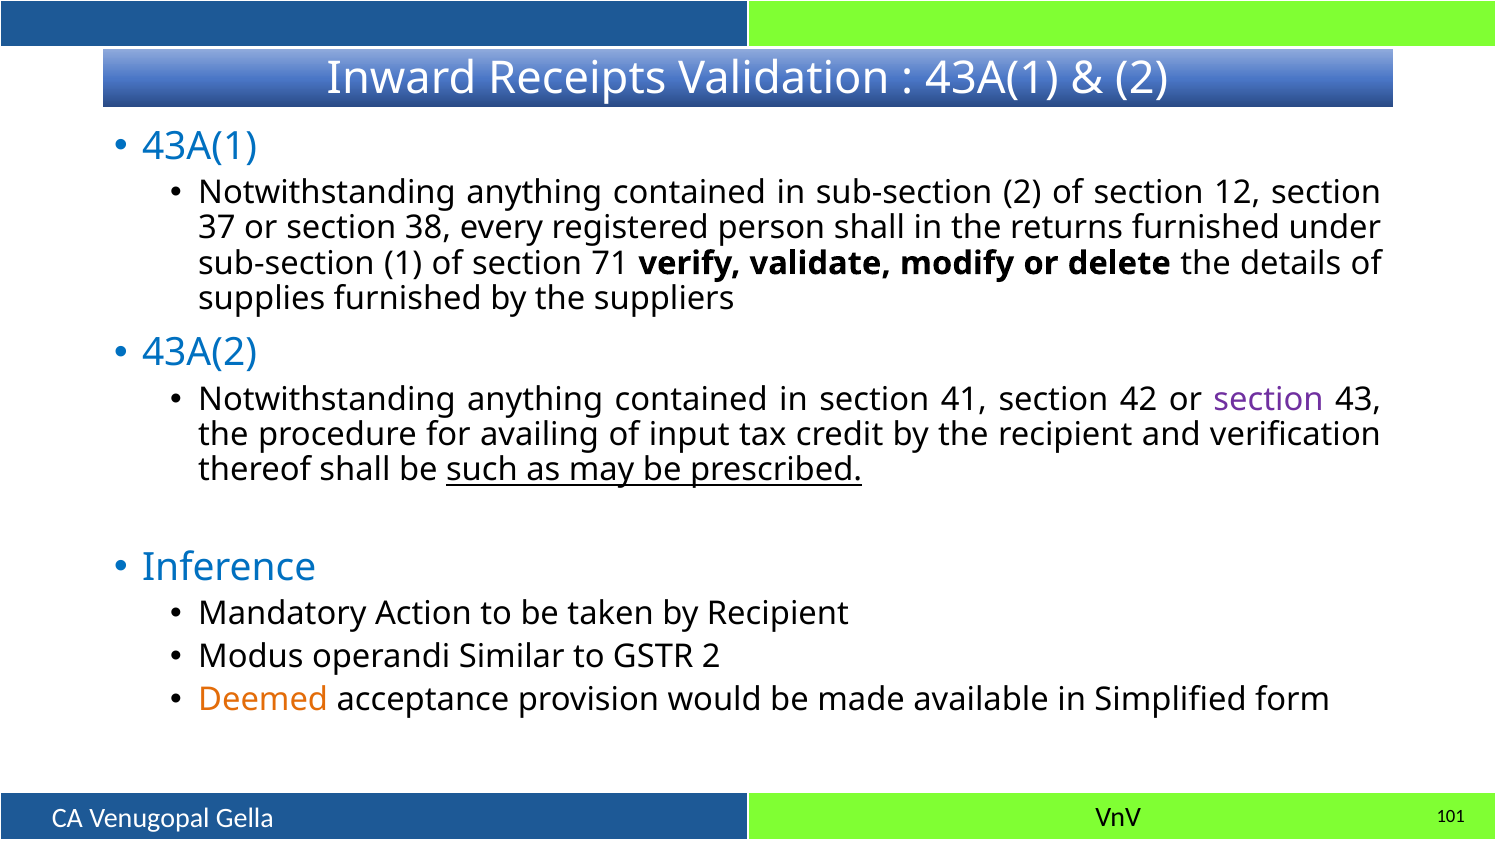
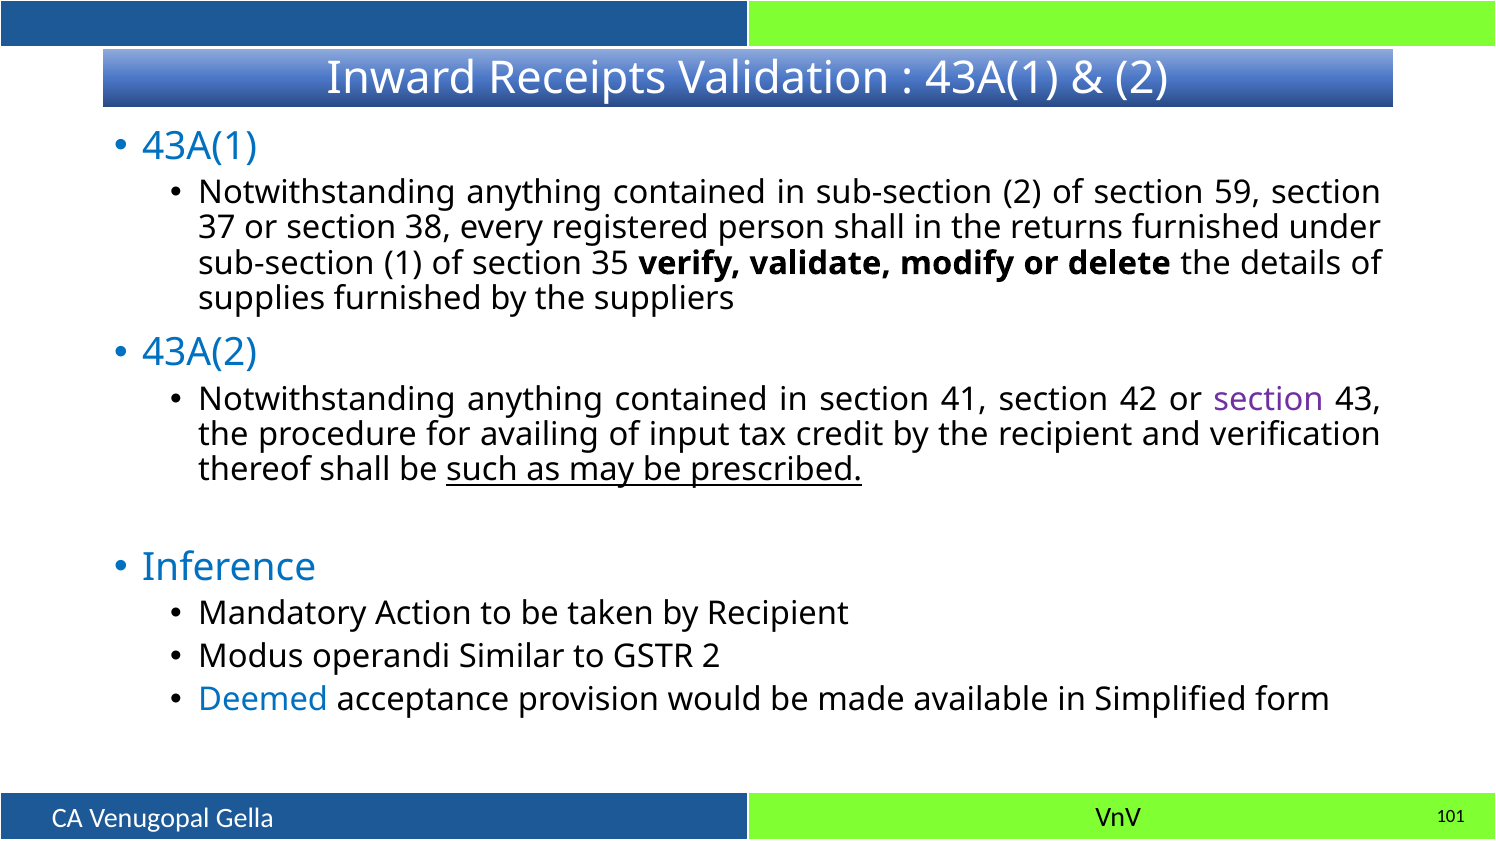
12: 12 -> 59 (1237, 193)
71: 71 -> 35 (610, 264)
Deemed colour: orange -> blue (263, 700)
